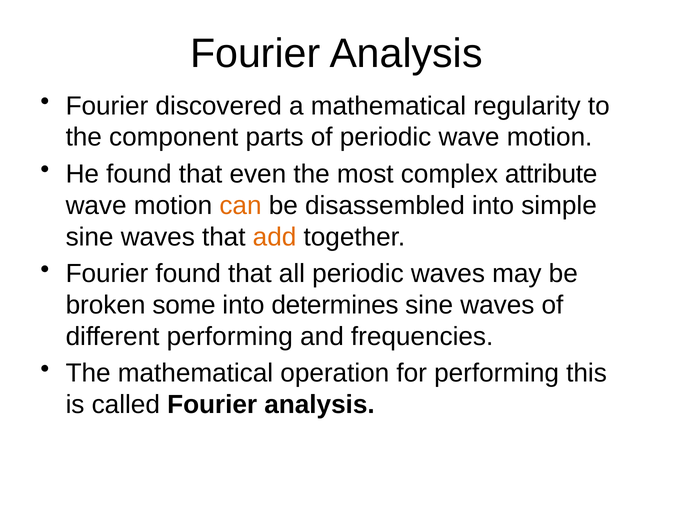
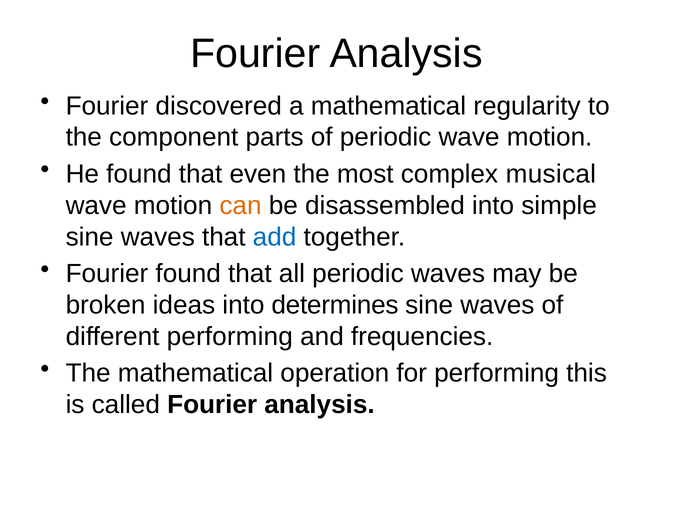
attribute: attribute -> musical (551, 174)
add colour: orange -> blue (275, 237)
some: some -> ideas (184, 305)
